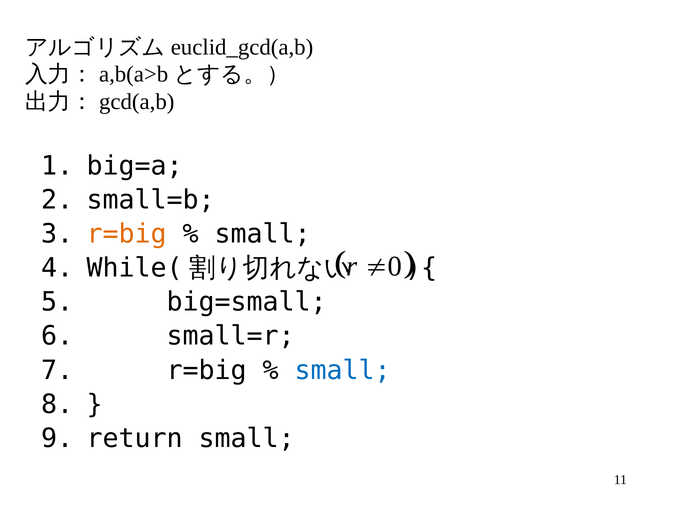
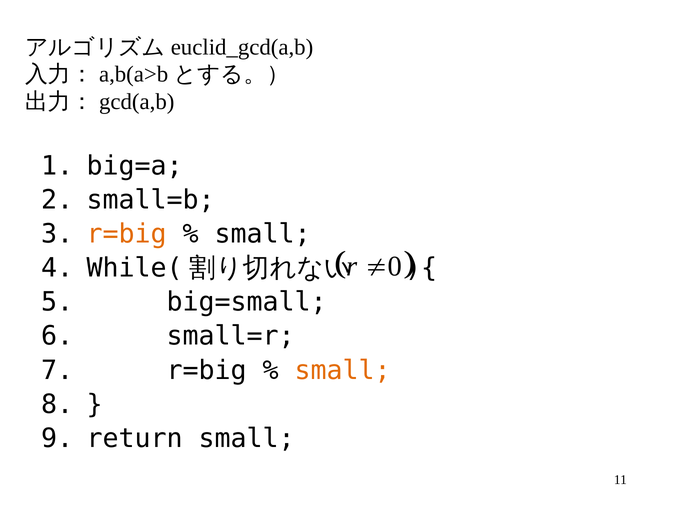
small colour: blue -> orange (343, 371)
